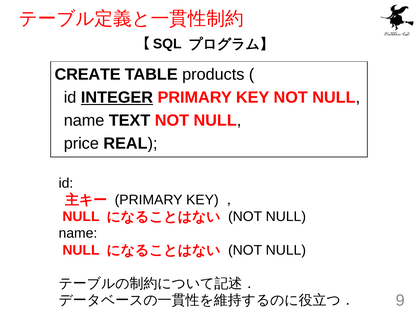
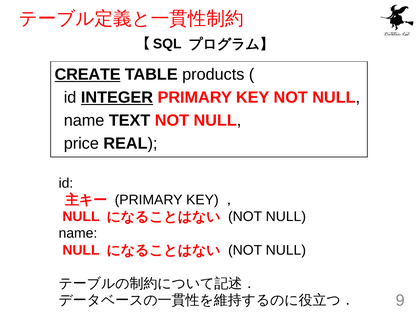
CREATE underline: none -> present (88, 74)
